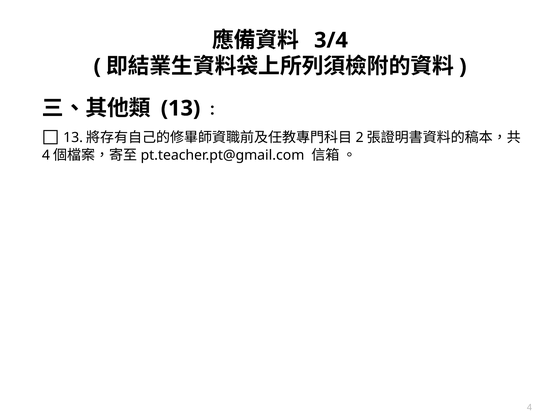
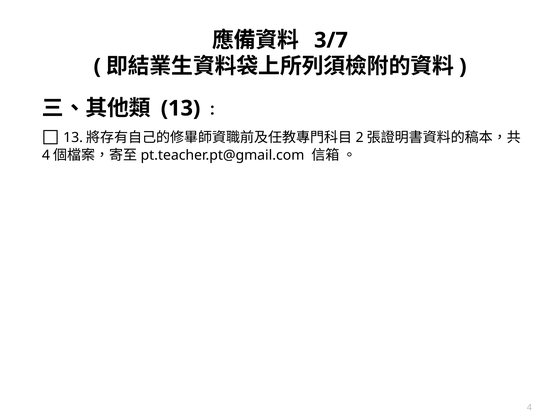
3/4: 3/4 -> 3/7 (331, 40)
